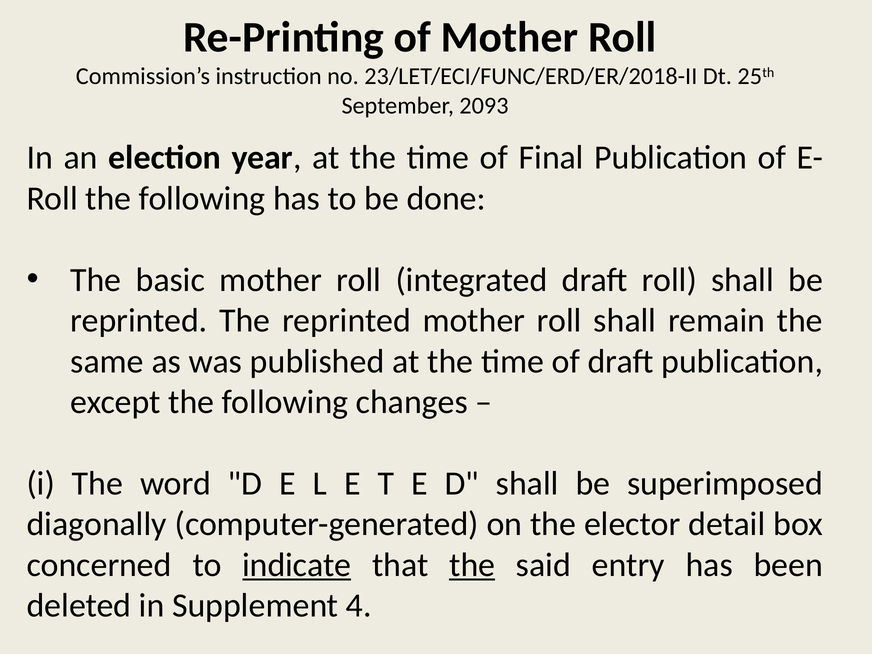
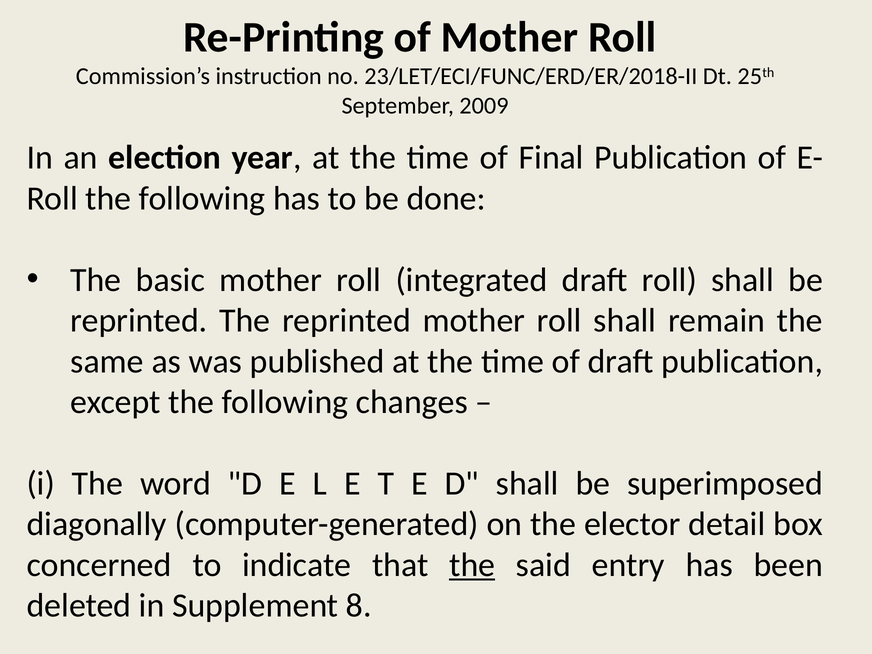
2093: 2093 -> 2009 (484, 106)
indicate underline: present -> none (297, 565)
4: 4 -> 8 (359, 606)
